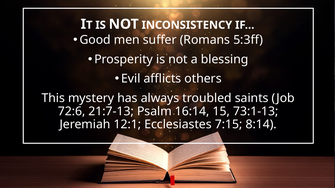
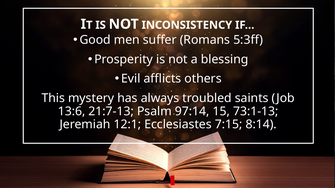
72:6: 72:6 -> 13:6 (72, 112)
16:14: 16:14 -> 97:14 (192, 112)
